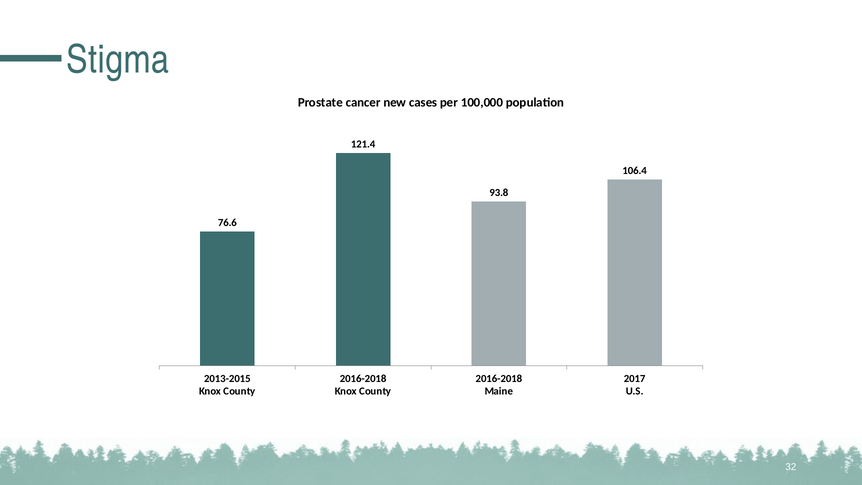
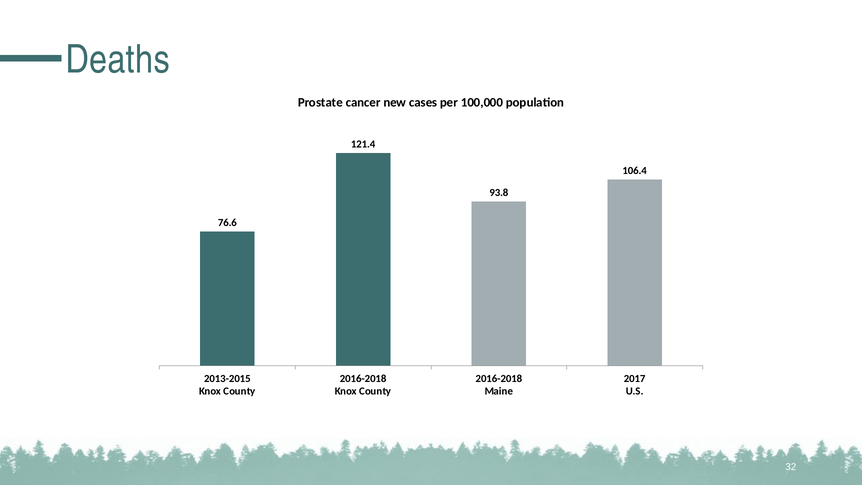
Stigma: Stigma -> Deaths (118, 60)
